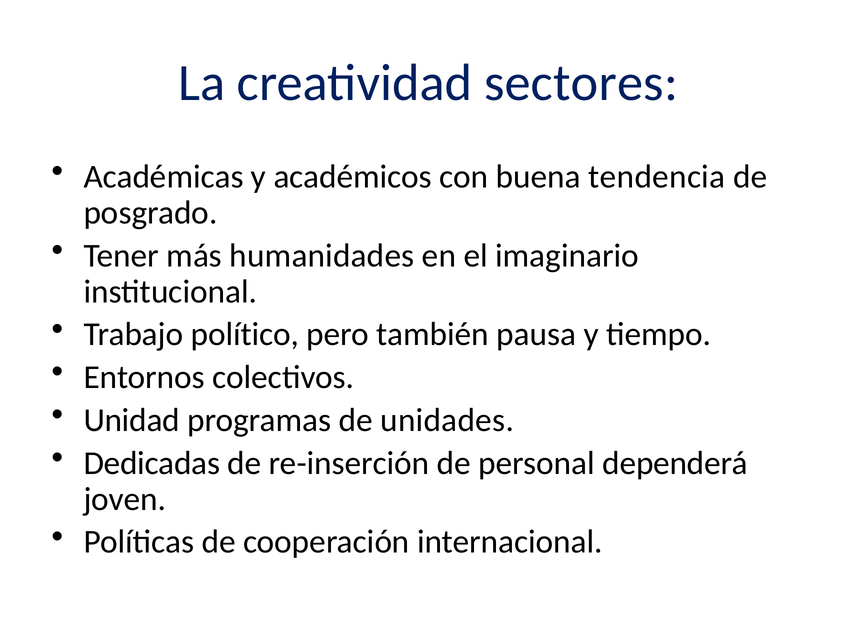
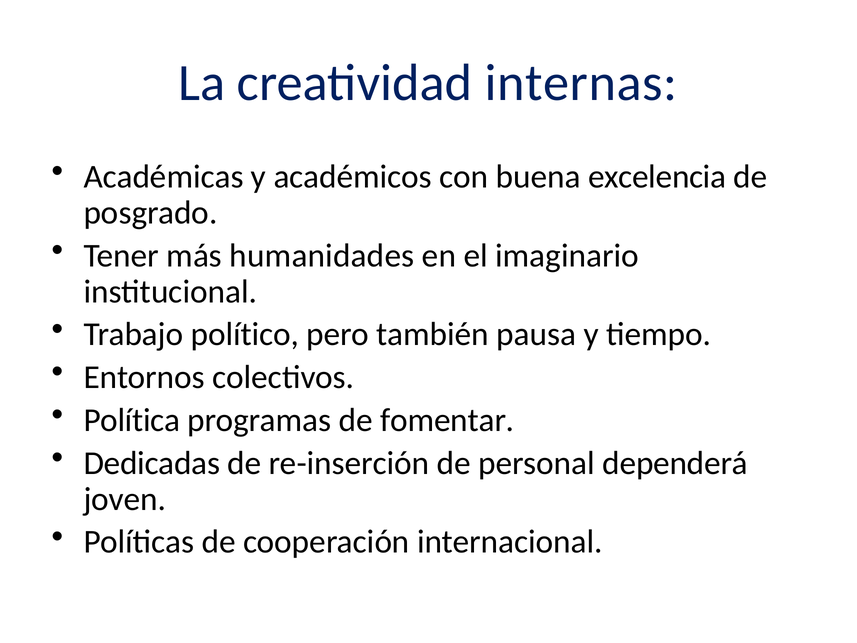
sectores: sectores -> internas (581, 83)
tendencia: tendencia -> excelencia (657, 177)
Unidad: Unidad -> Política (132, 420)
unidades: unidades -> fomentar (447, 420)
